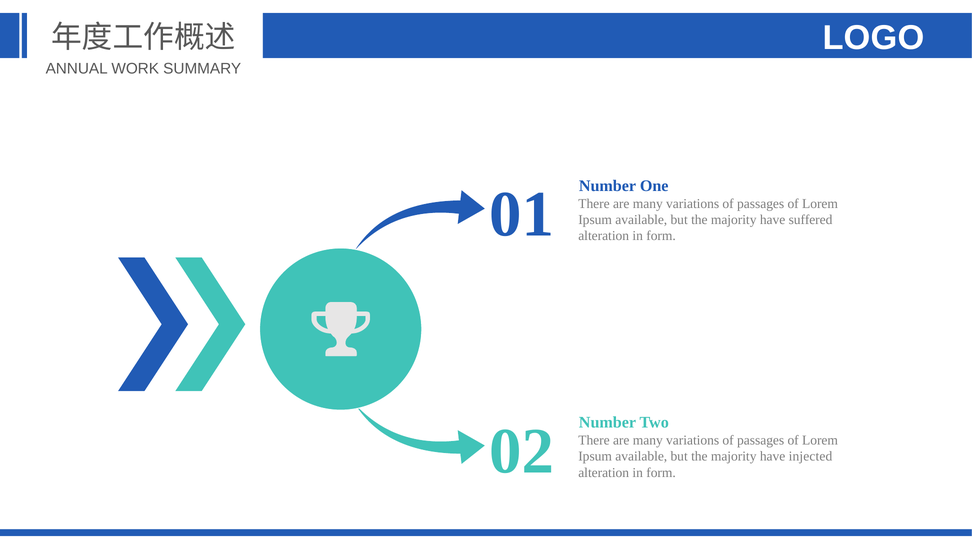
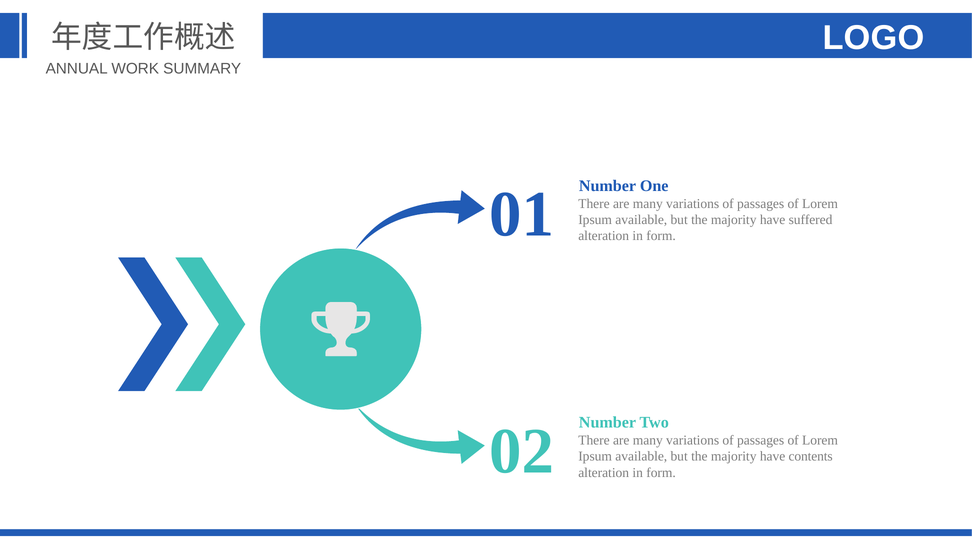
injected: injected -> contents (811, 456)
